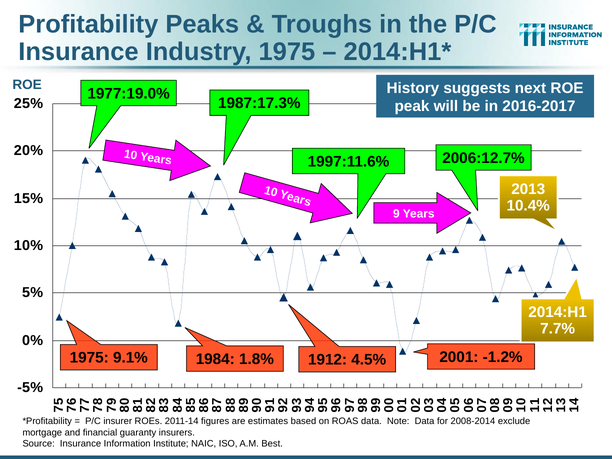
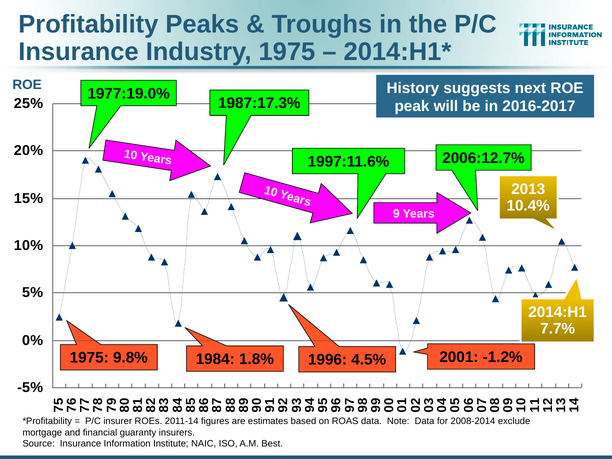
9.1%: 9.1% -> 9.8% (130, 358)
1912: 1912 -> 1996 (328, 360)
